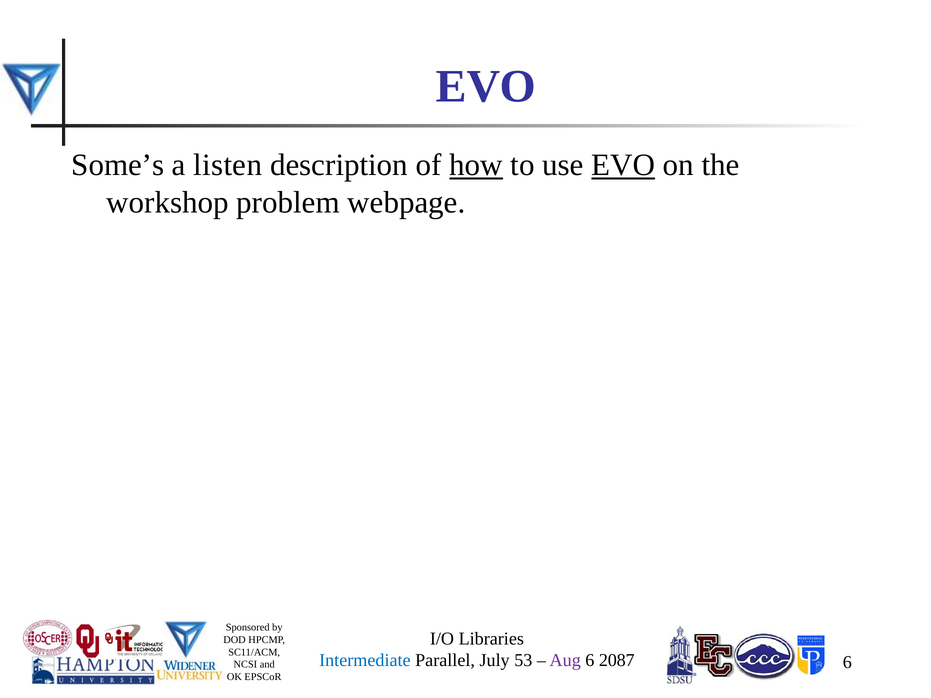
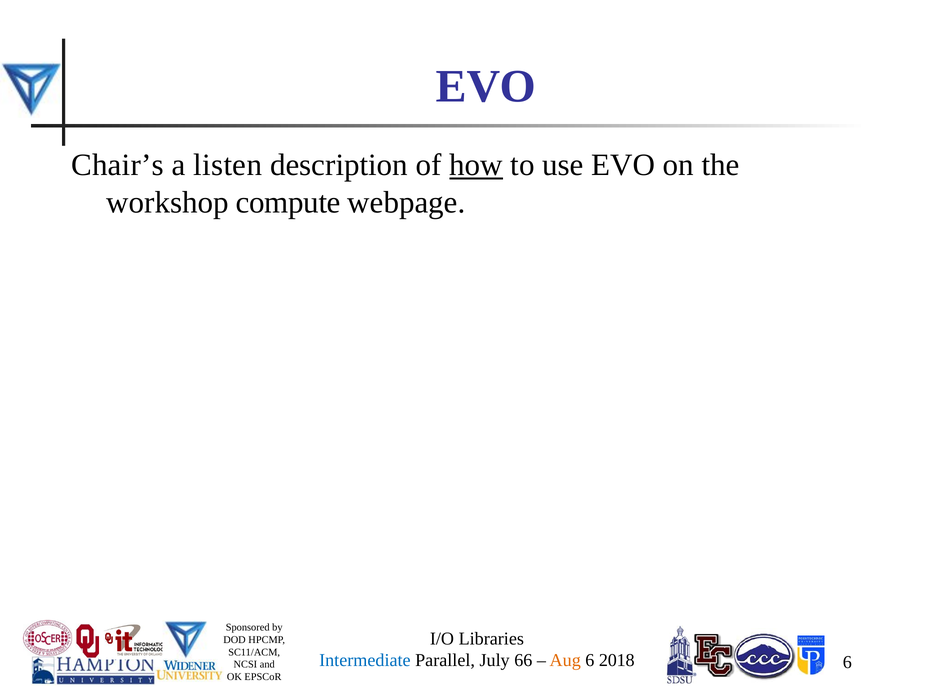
Some’s: Some’s -> Chair’s (118, 165)
EVO underline: present -> none (623, 165)
problem: problem -> compute (288, 202)
53: 53 -> 66 (523, 661)
Aug colour: purple -> orange (565, 661)
2087: 2087 -> 2018 (617, 661)
